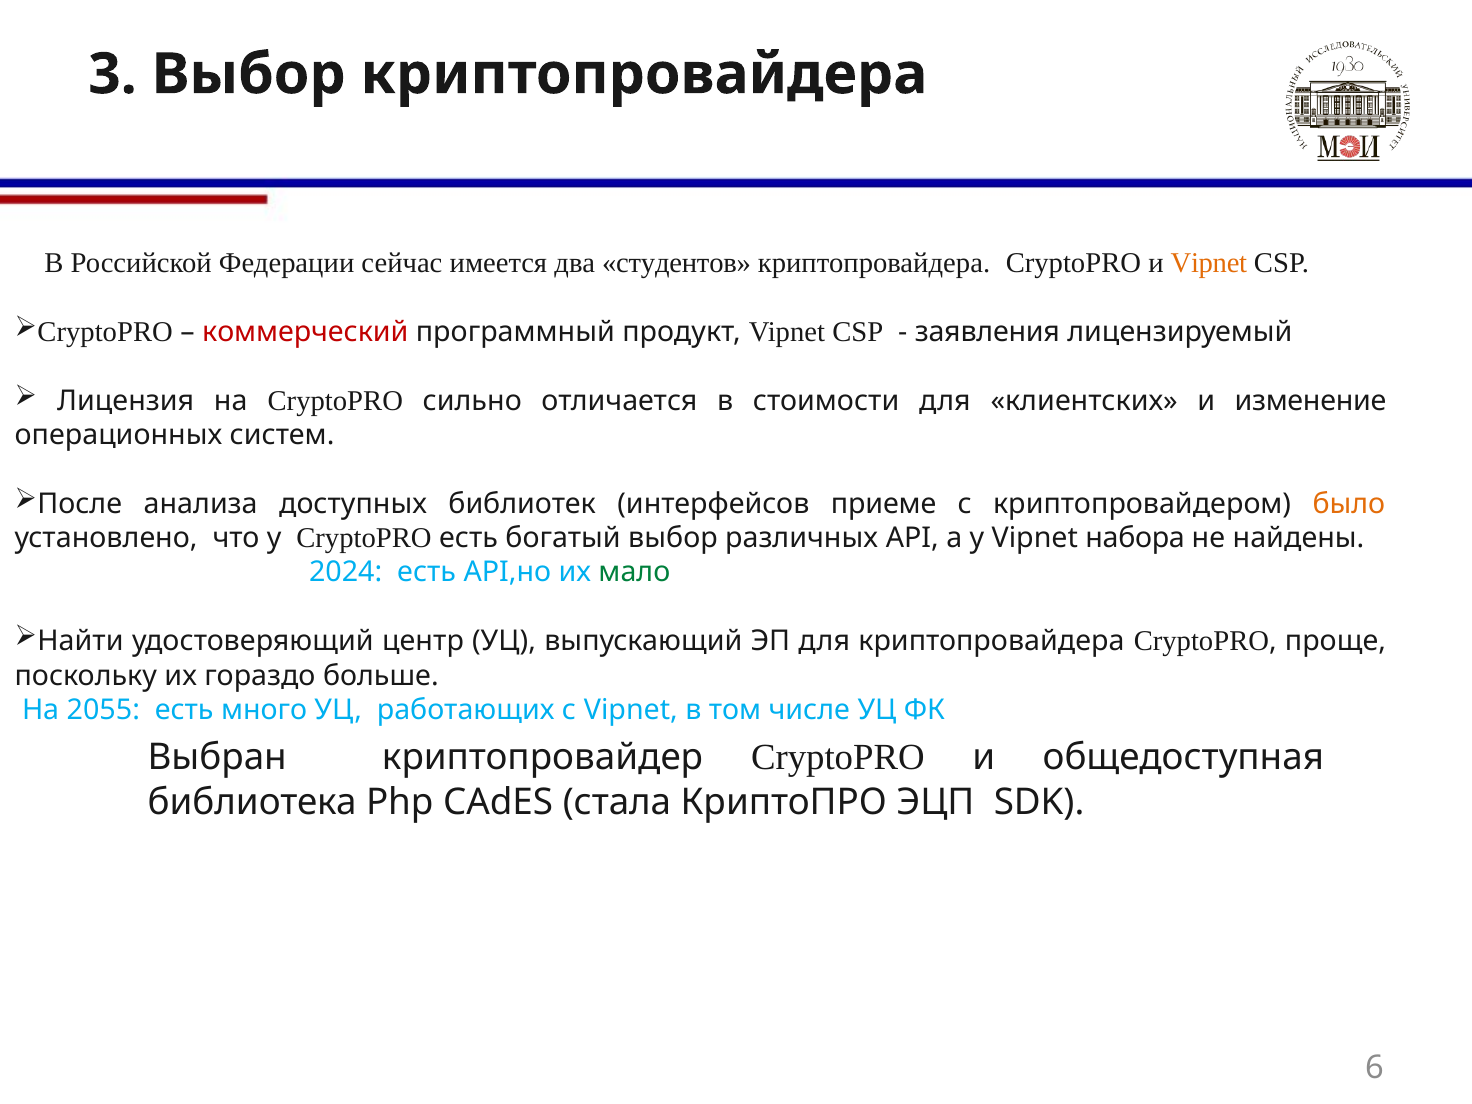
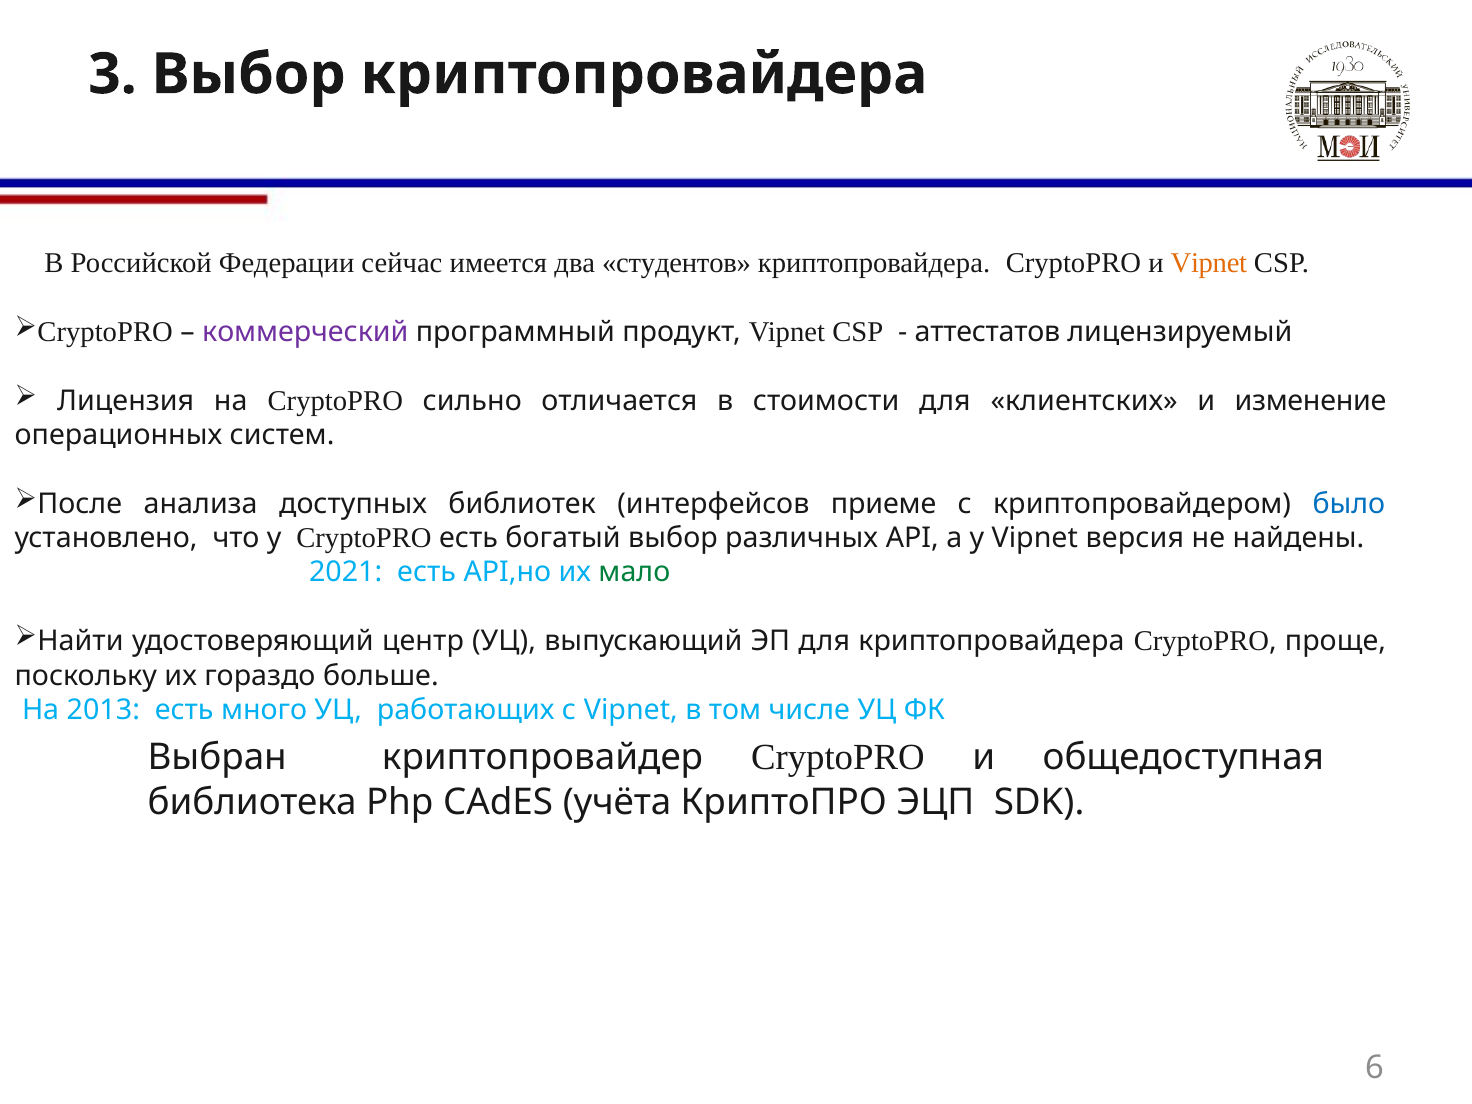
коммерческий colour: red -> purple (305, 332)
заявления: заявления -> аттестатов (987, 332)
было colour: orange -> blue (1349, 504)
набора: набора -> версия (1135, 538)
2024: 2024 -> 2021 (346, 573)
2055: 2055 -> 2013 (103, 710)
стала: стала -> учёта (617, 802)
